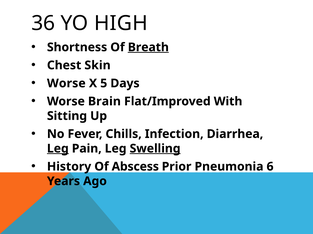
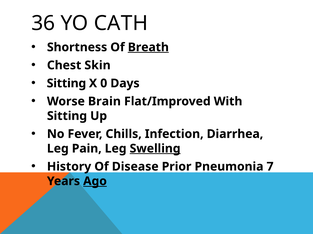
HIGH: HIGH -> CATH (121, 23)
Worse: Worse -> Sitting (66, 84)
5: 5 -> 0 (104, 84)
Leg underline: present -> none (58, 149)
Abscess: Abscess -> Disease (135, 167)
6: 6 -> 7 (270, 167)
Ago underline: none -> present (95, 182)
